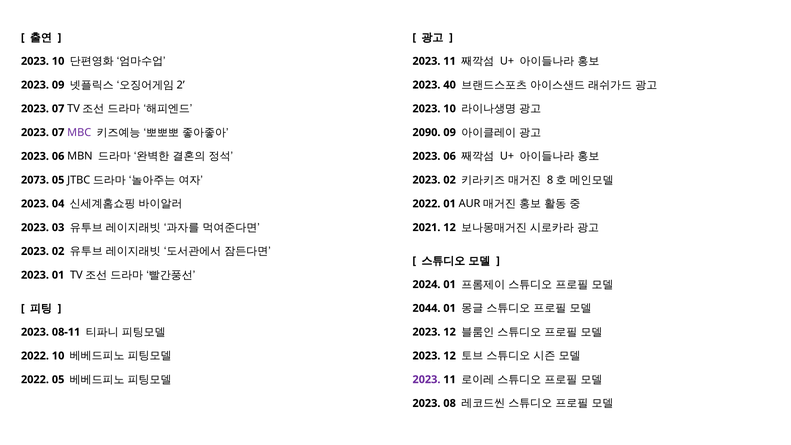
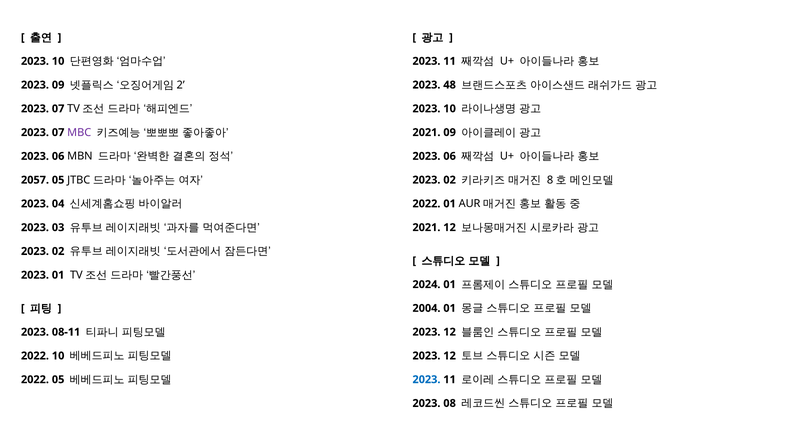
40: 40 -> 48 (450, 85)
2090: 2090 -> 2021 (426, 132)
2073: 2073 -> 2057 (35, 180)
2044: 2044 -> 2004 (426, 308)
2023 colour: purple -> blue (426, 379)
